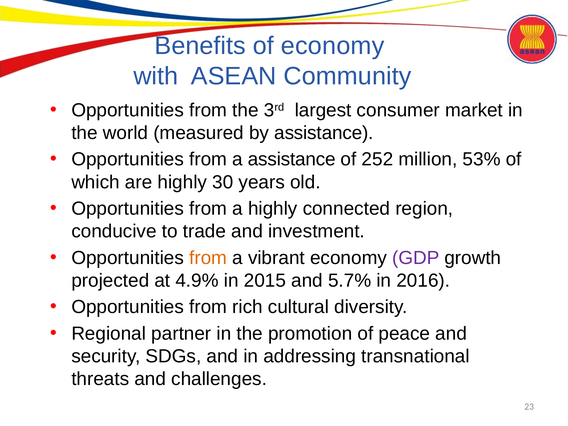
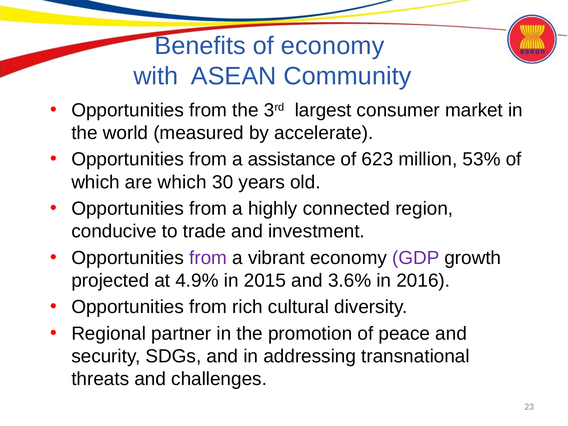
by assistance: assistance -> accelerate (324, 133)
252: 252 -> 623 (377, 159)
are highly: highly -> which (182, 182)
from colour: orange -> purple (208, 258)
5.7%: 5.7% -> 3.6% (350, 281)
